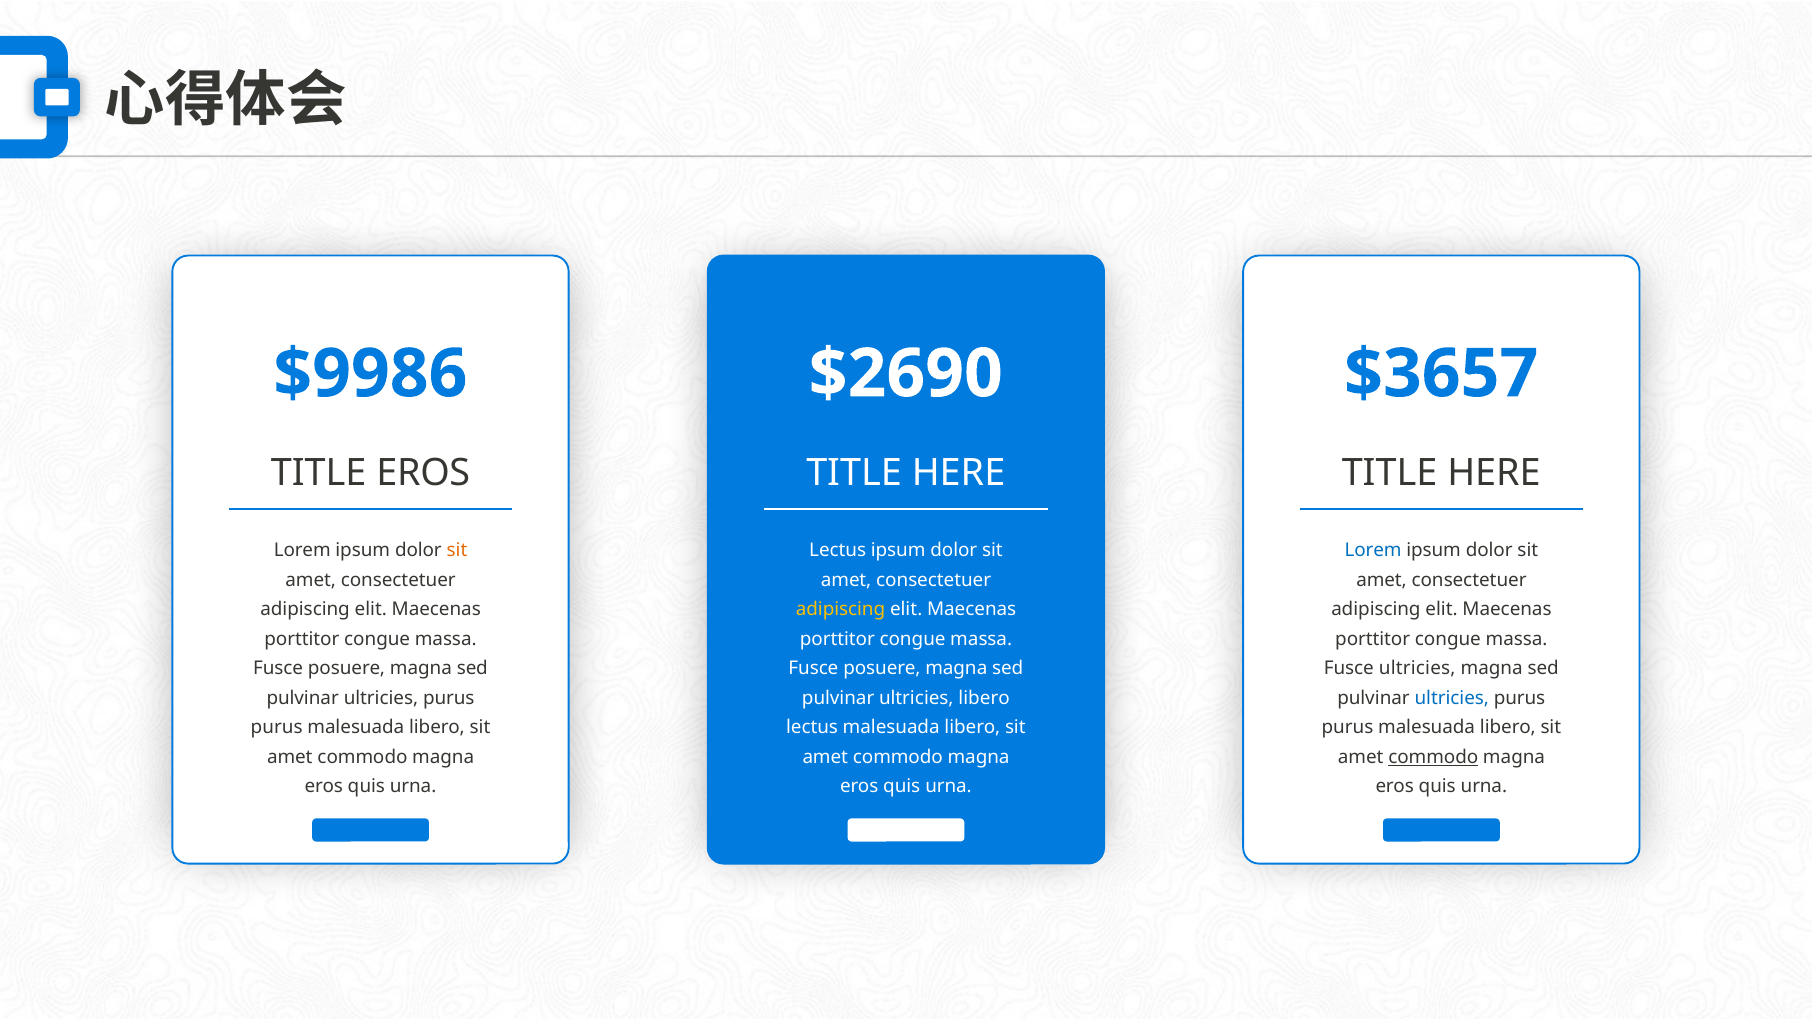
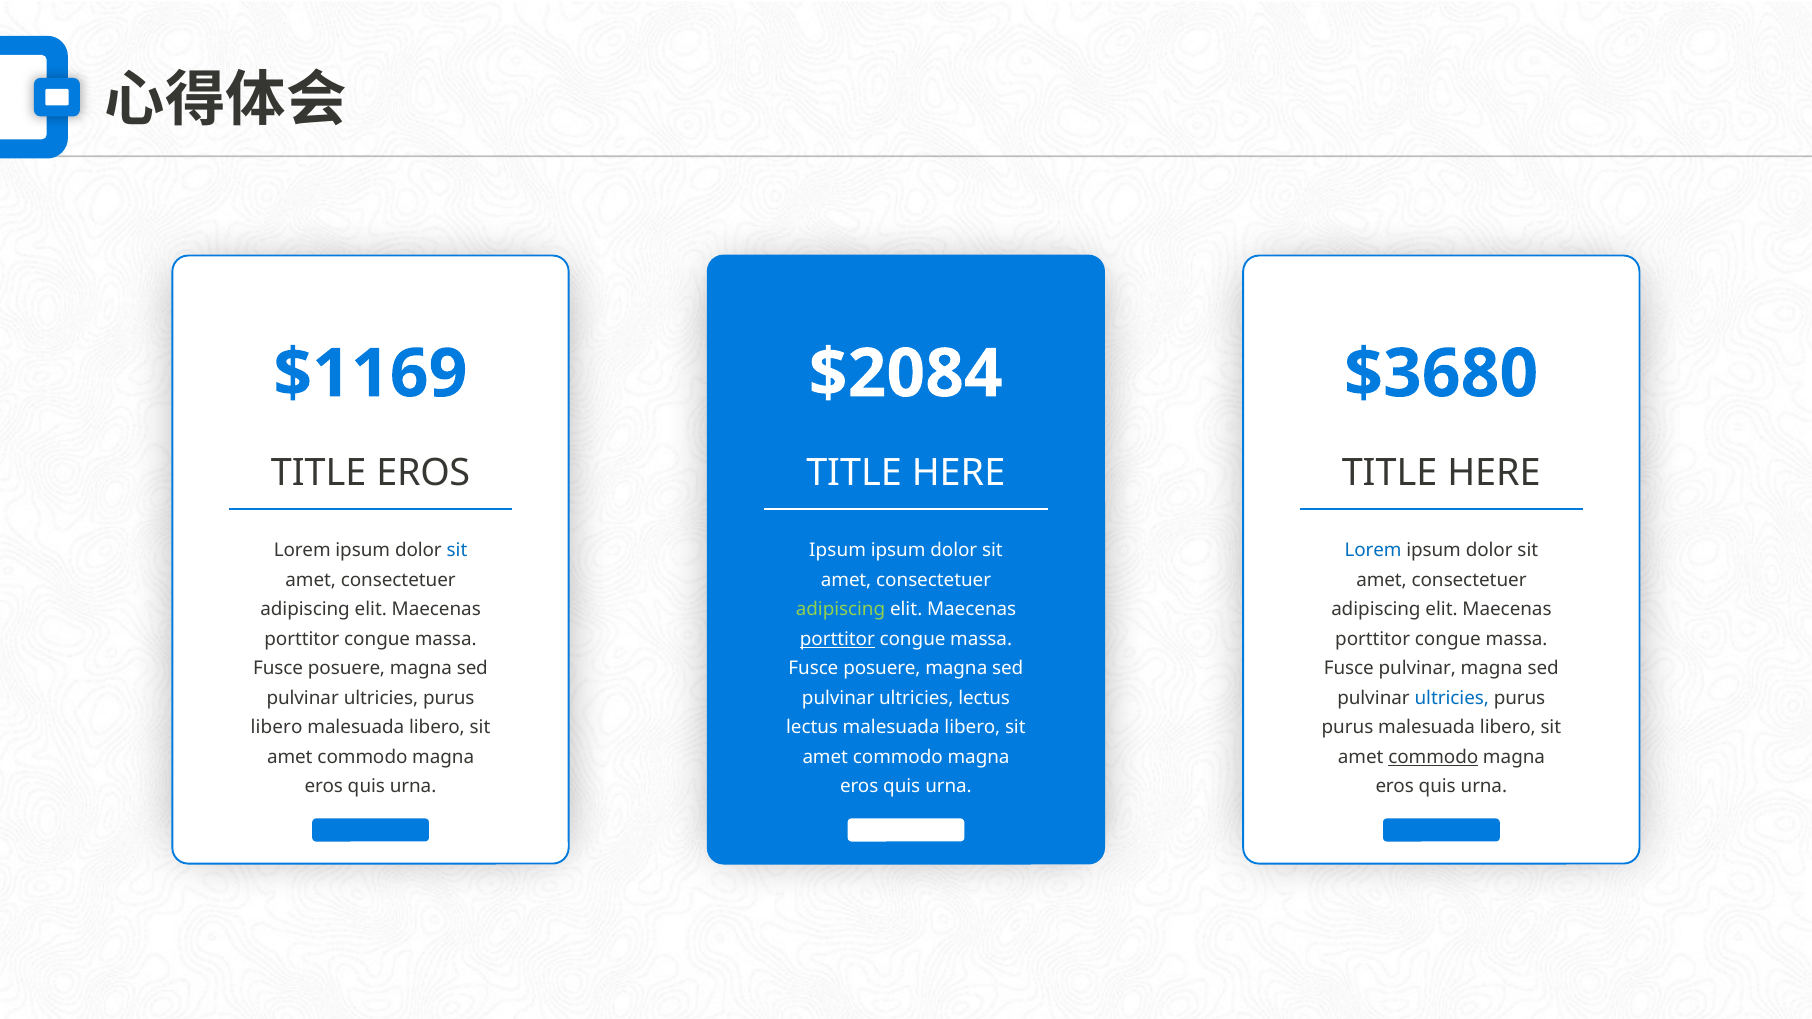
$9986: $9986 -> $1169 (370, 374)
$2690: $2690 -> $2084 (906, 374)
$3657: $3657 -> $3680 (1441, 374)
sit colour: orange -> blue (457, 551)
Lectus: Lectus -> Ipsum (838, 551)
adipiscing colour: yellow -> light green (841, 610)
porttitor underline: none -> present (837, 639)
Fusce ultricies: ultricies -> pulvinar (1417, 669)
ultricies libero: libero -> lectus (984, 698)
purus: purus -> libero (277, 728)
